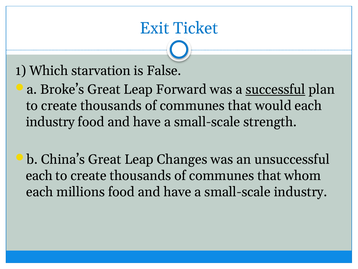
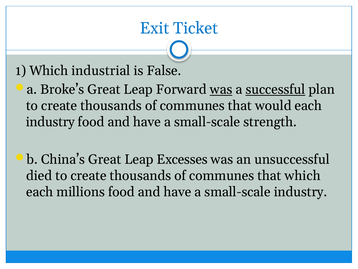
starvation: starvation -> industrial (101, 71)
was underline: none -> present (221, 89)
Changes: Changes -> Excesses (182, 159)
each: each -> died (39, 175)
that whom: whom -> which (303, 175)
